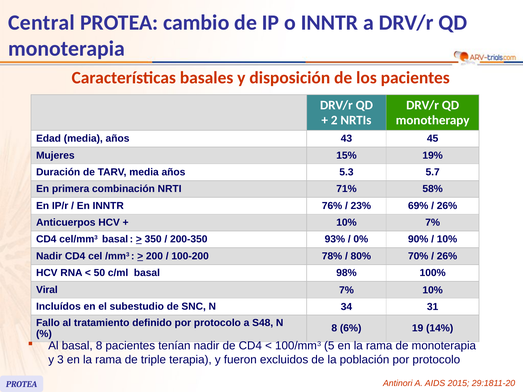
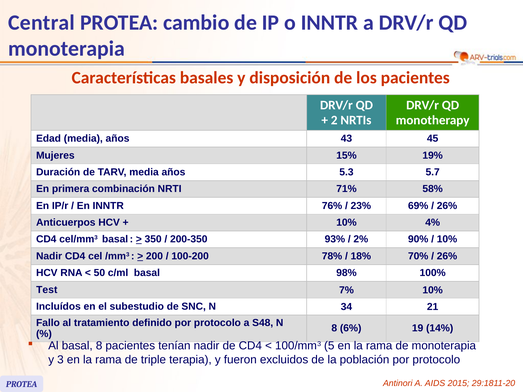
10% 7%: 7% -> 4% (433, 223)
0%: 0% -> 2% (361, 239)
80%: 80% -> 18% (361, 256)
Viral: Viral -> Test (47, 290)
31: 31 -> 21 (433, 307)
